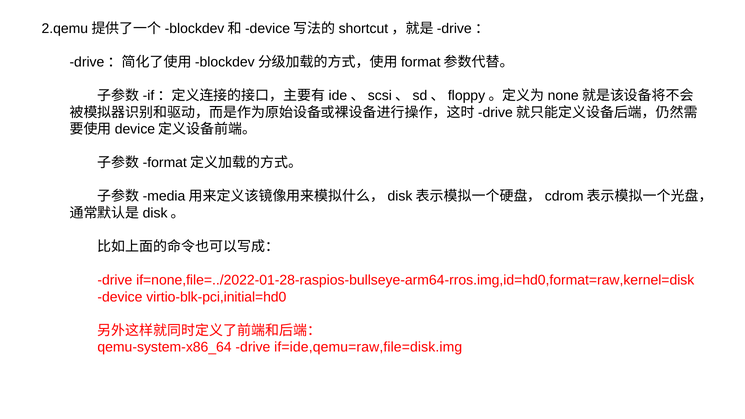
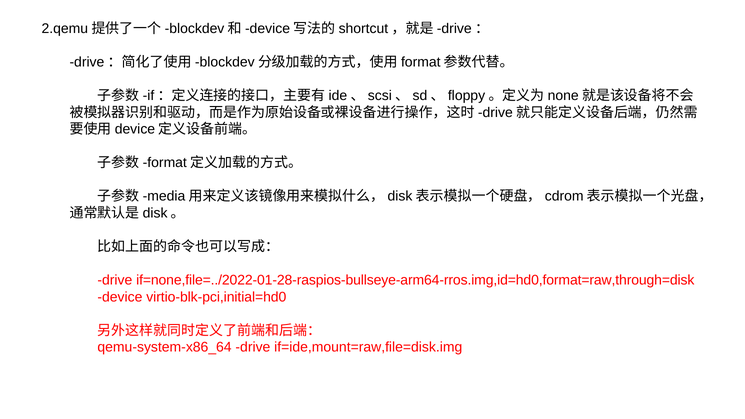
if=none,file=../2022-01-28-raspios-bullseye-arm64-rros.img,id=hd0,format=raw,kernel=disk: if=none,file=../2022-01-28-raspios-bullseye-arm64-rros.img,id=hd0,format=raw,kernel=disk -> if=none,file=../2022-01-28-raspios-bullseye-arm64-rros.img,id=hd0,format=raw,through=disk (415, 280)
if=ide,qemu=raw,file=disk.img: if=ide,qemu=raw,file=disk.img -> if=ide,mount=raw,file=disk.img (368, 347)
